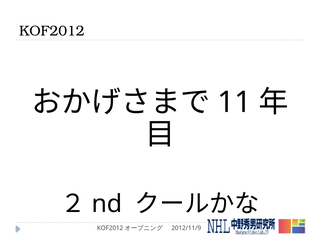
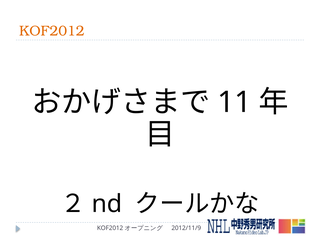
KOF2012 colour: black -> orange (52, 31)
